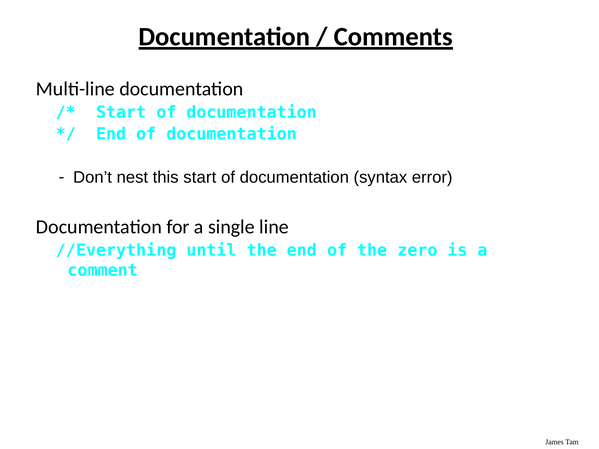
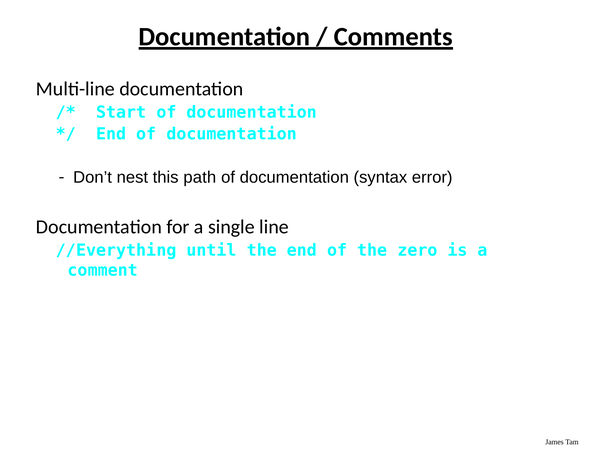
this start: start -> path (200, 177)
